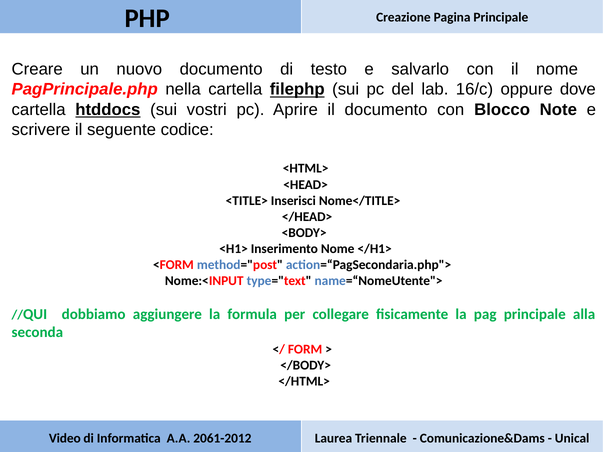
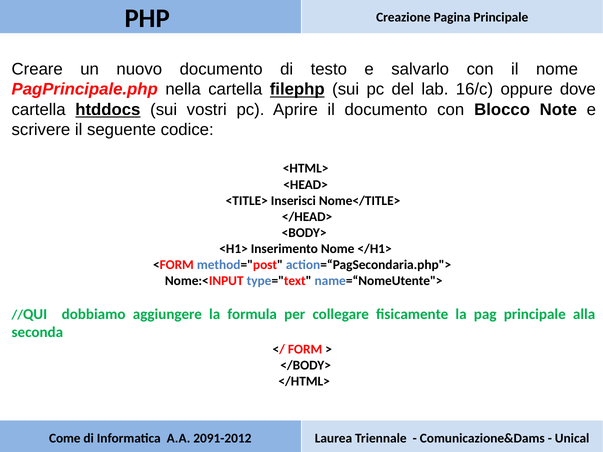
Video: Video -> Come (65, 438)
2061-2012: 2061-2012 -> 2091-2012 (222, 438)
